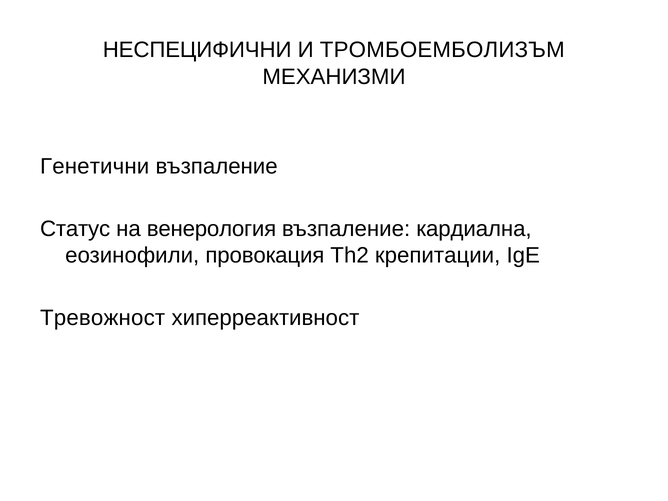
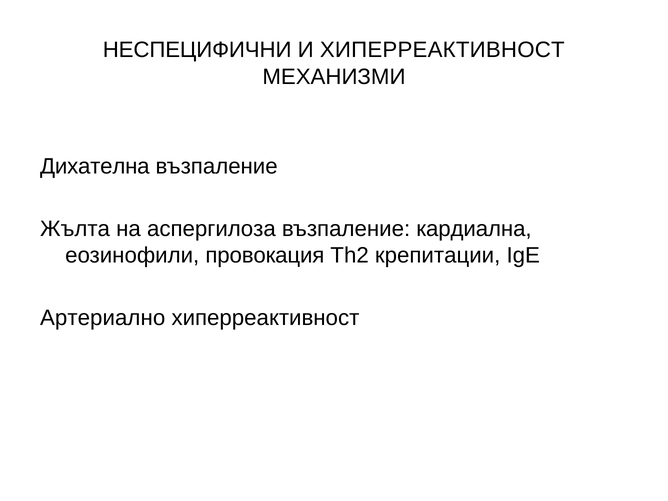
И ТРОМБОЕМБОЛИЗЪМ: ТРОМБОЕМБОЛИЗЪМ -> ХИПЕРРЕАКТИВНОСТ (442, 50)
Генетични: Генетични -> Дихателна (95, 166)
Статус: Статус -> Жълта (75, 229)
венерология: венерология -> аспергилоза (211, 229)
Тревожност: Тревожност -> Артериално (103, 318)
